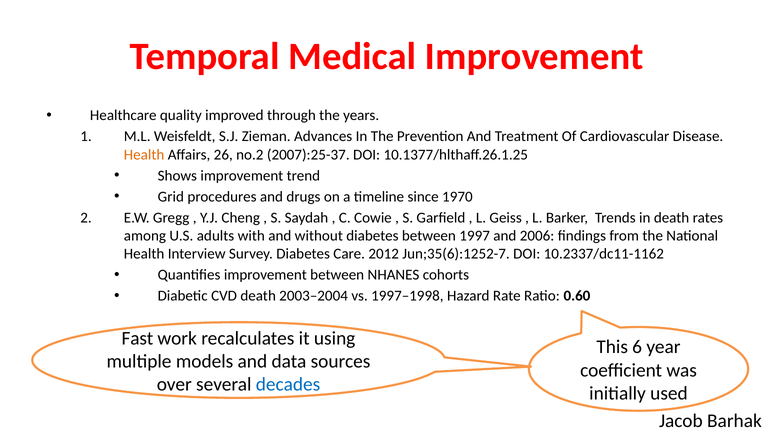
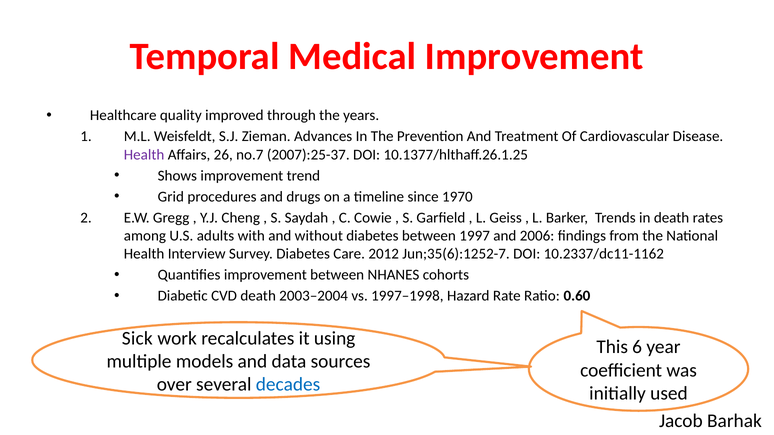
Health colour: orange -> purple (144, 155)
no.2: no.2 -> no.7 (250, 155)
Fast: Fast -> Sick (137, 339)
